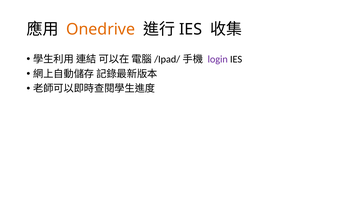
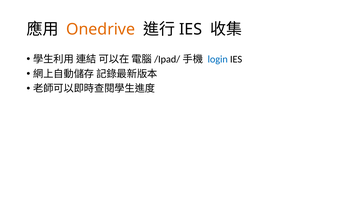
login colour: purple -> blue (218, 59)
